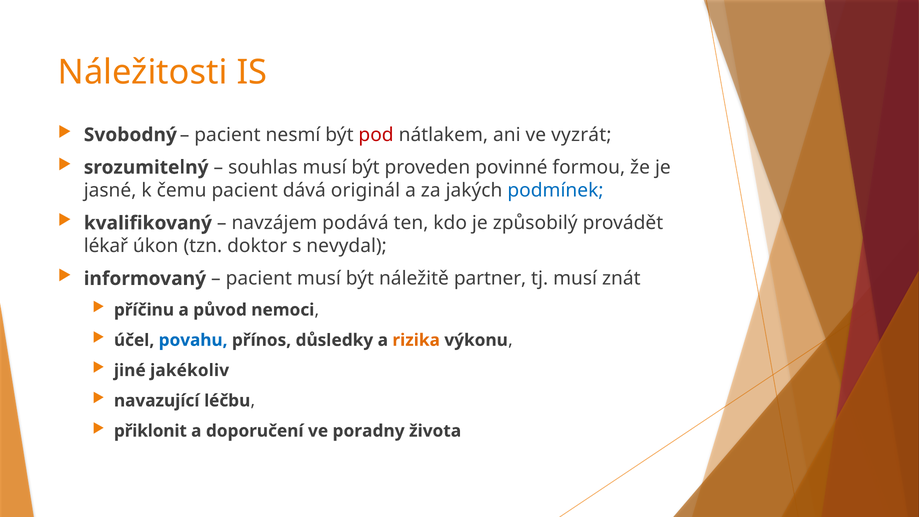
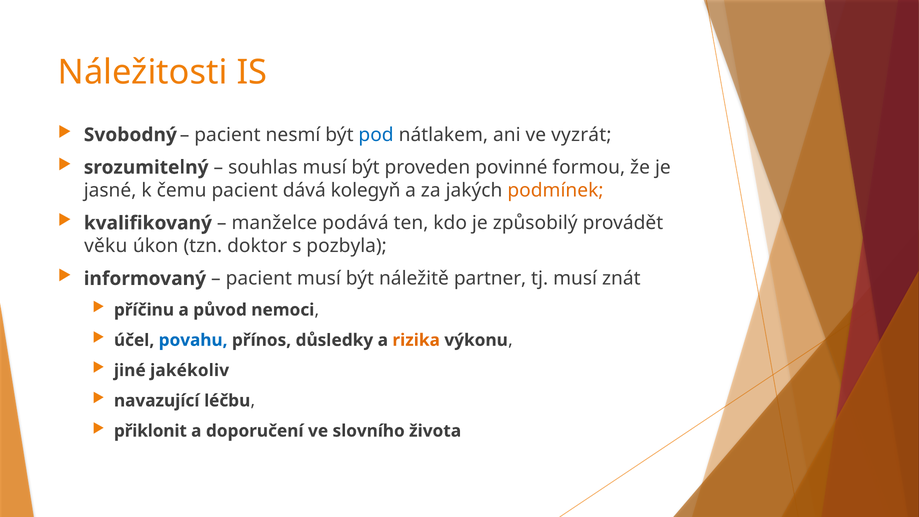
pod colour: red -> blue (376, 135)
originál: originál -> kolegyň (366, 190)
podmínek colour: blue -> orange (555, 190)
navzájem: navzájem -> manželce (274, 223)
lékař: lékař -> věku (106, 246)
nevydal: nevydal -> pozbyla (347, 246)
poradny: poradny -> slovního (369, 431)
